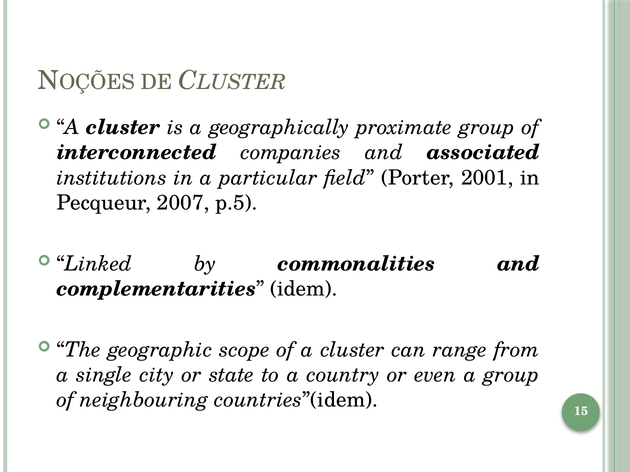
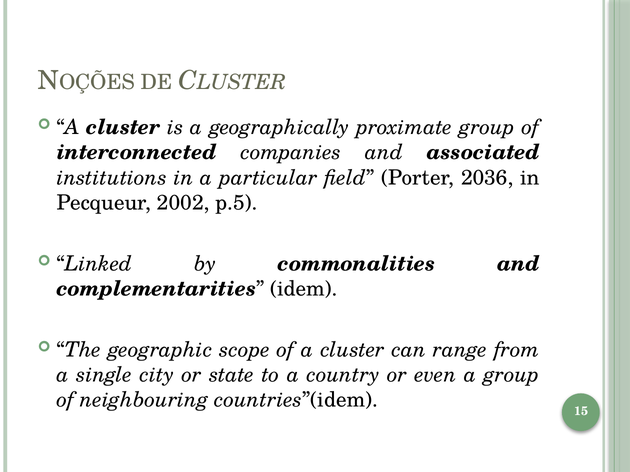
2001: 2001 -> 2036 (487, 178)
2007: 2007 -> 2002 (183, 203)
